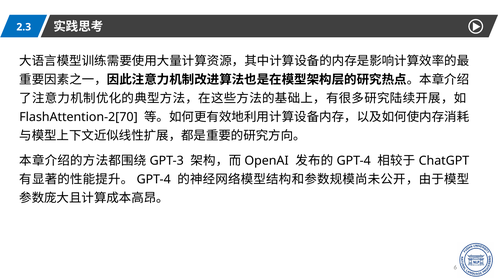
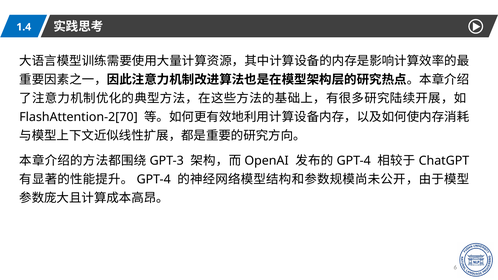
2.3: 2.3 -> 1.4 (24, 27)
